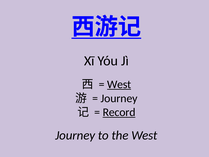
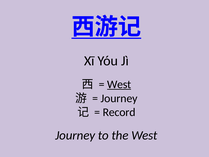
Record underline: present -> none (119, 112)
